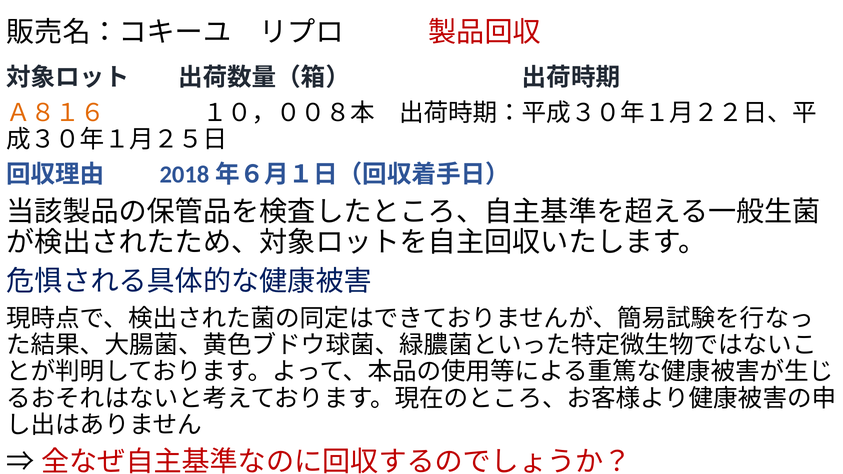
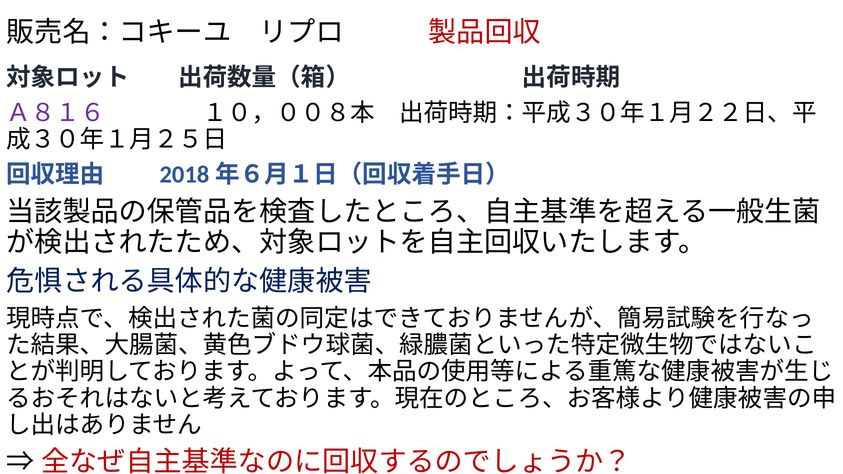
Ａ８１６ colour: orange -> purple (55, 113)
